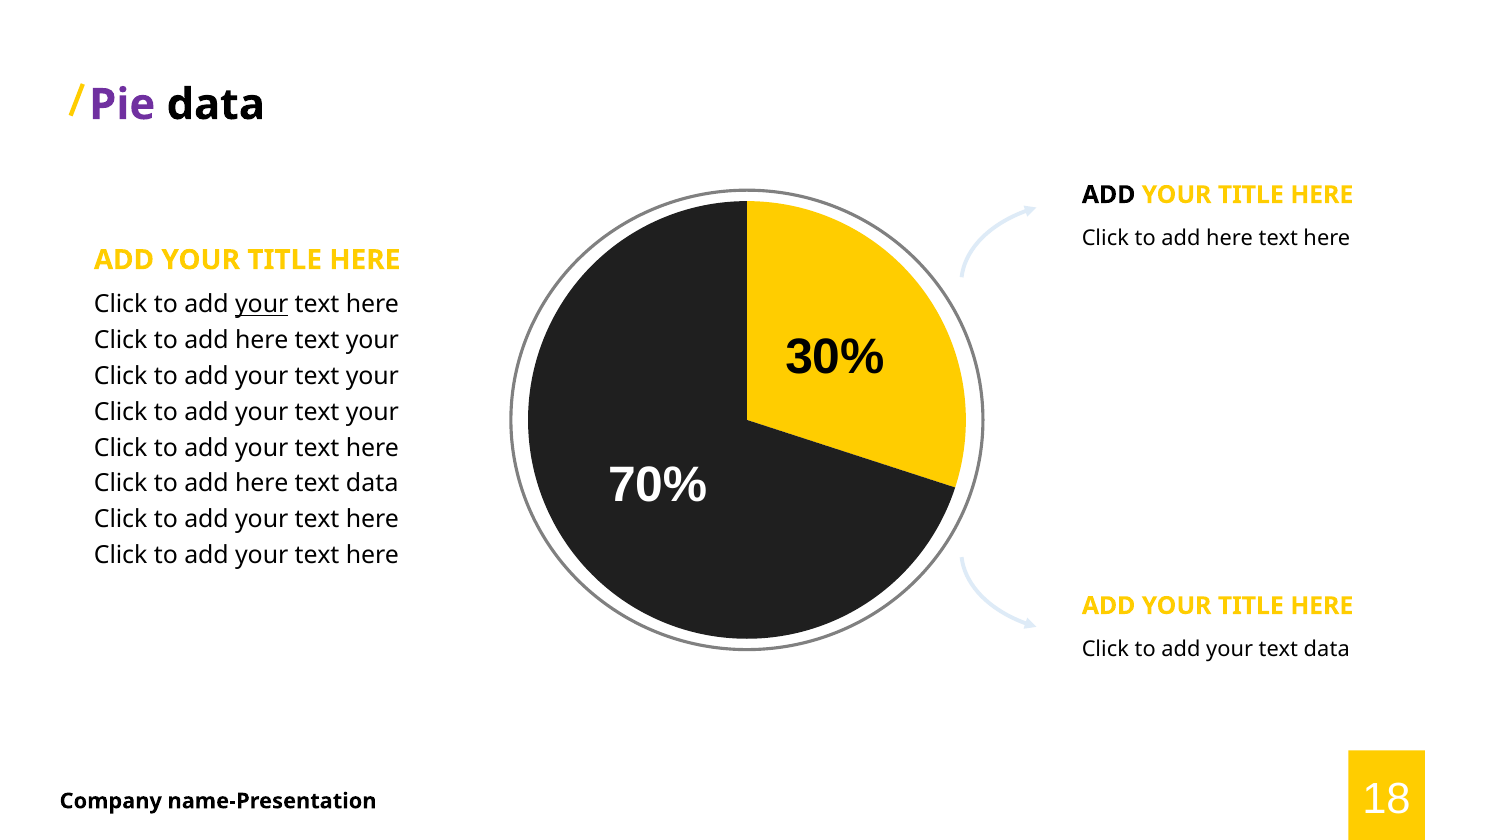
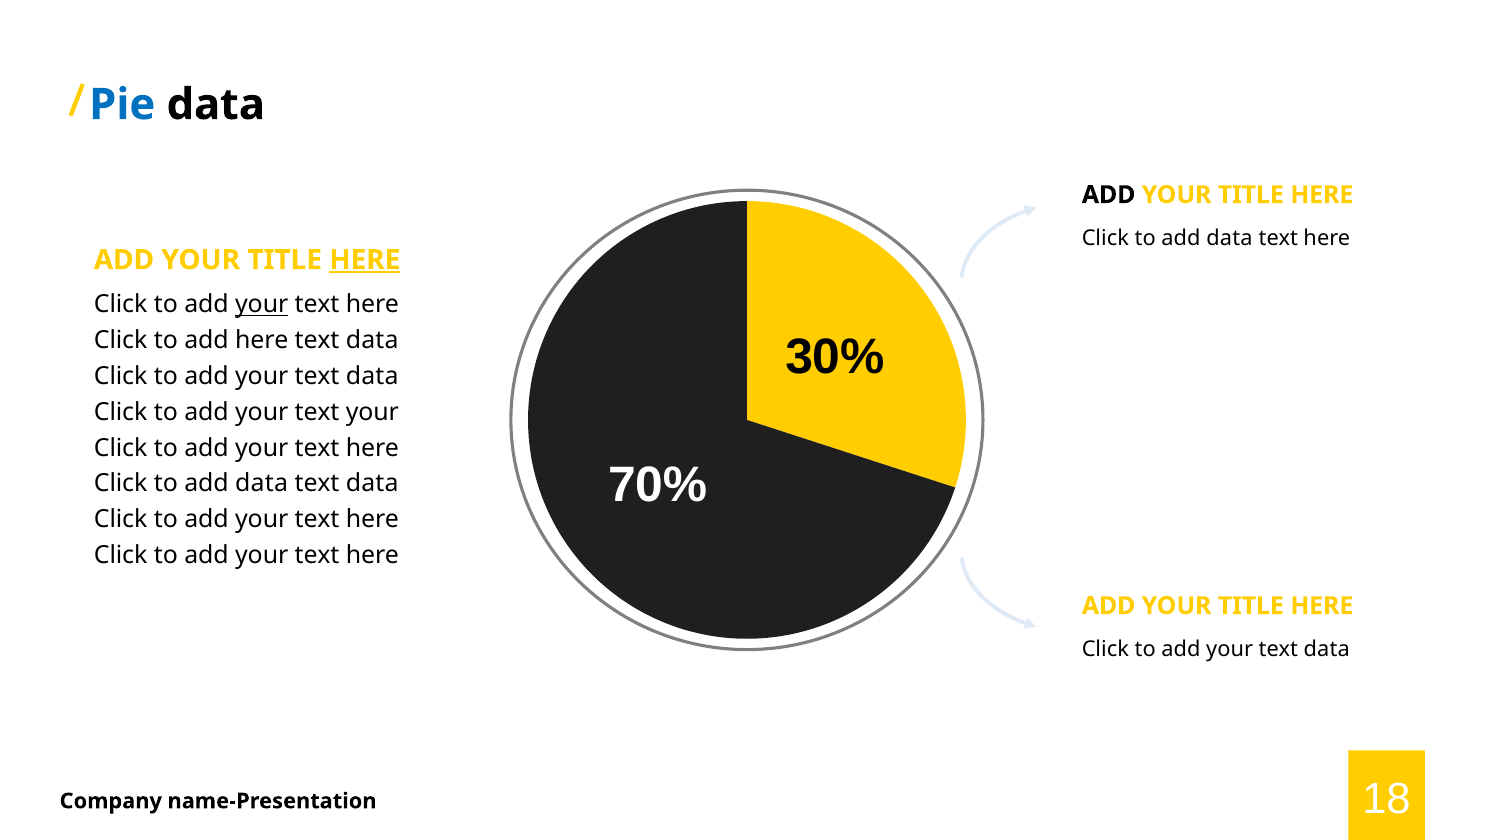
Pie colour: purple -> blue (122, 105)
here: here -> data (1229, 239)
HERE underline: none -> present (365, 260)
your: your -> data (372, 341)
your: your -> data (372, 376)
here: here -> data (262, 484)
